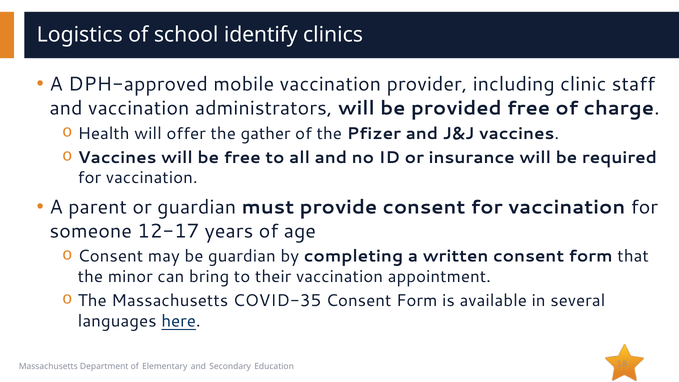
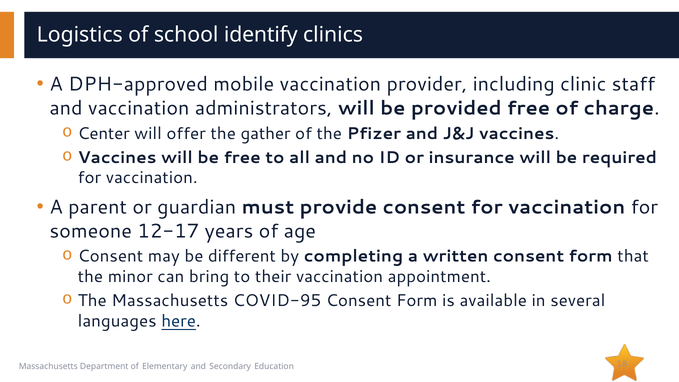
Health: Health -> Center (104, 134)
be guardian: guardian -> different (242, 256)
COVID-35: COVID-35 -> COVID-95 (277, 301)
